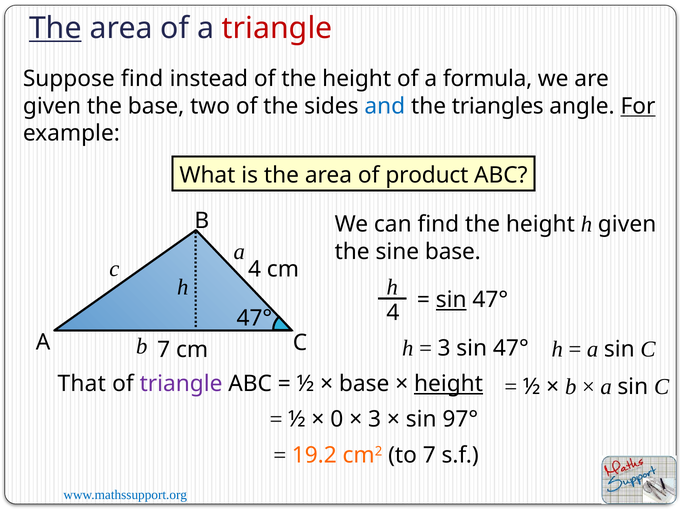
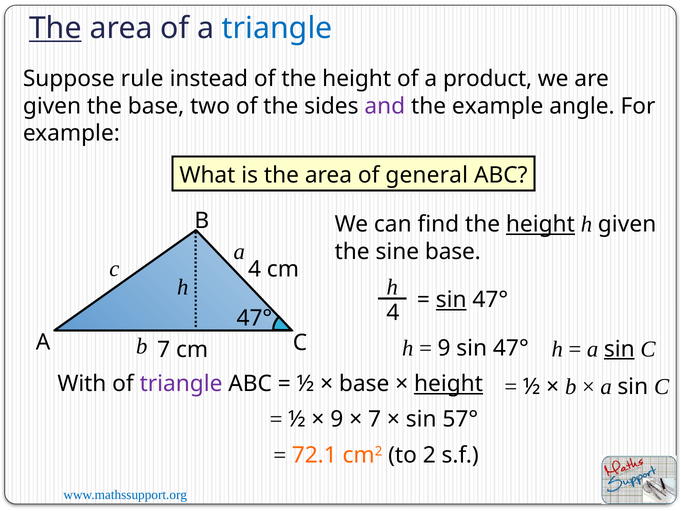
triangle colour: red -> blue (277, 28)
Suppose find: find -> rule (142, 79)
formula: formula -> product (488, 79)
and colour: blue -> purple (385, 106)
the triangles: triangles -> example (498, 106)
For underline: present -> none (638, 106)
product: product -> general (427, 175)
height underline: none -> present (540, 224)
3: 3 -> 9 (444, 348)
sin underline: none -> present (619, 349)
That: That -> With (82, 384)
0: 0 -> 9 (337, 419)
3: 3 -> 7 (375, 419)
97°: 97° -> 57° (460, 419)
19.2: 19.2 -> 72.1 (314, 455)
to 7: 7 -> 2 (429, 455)
